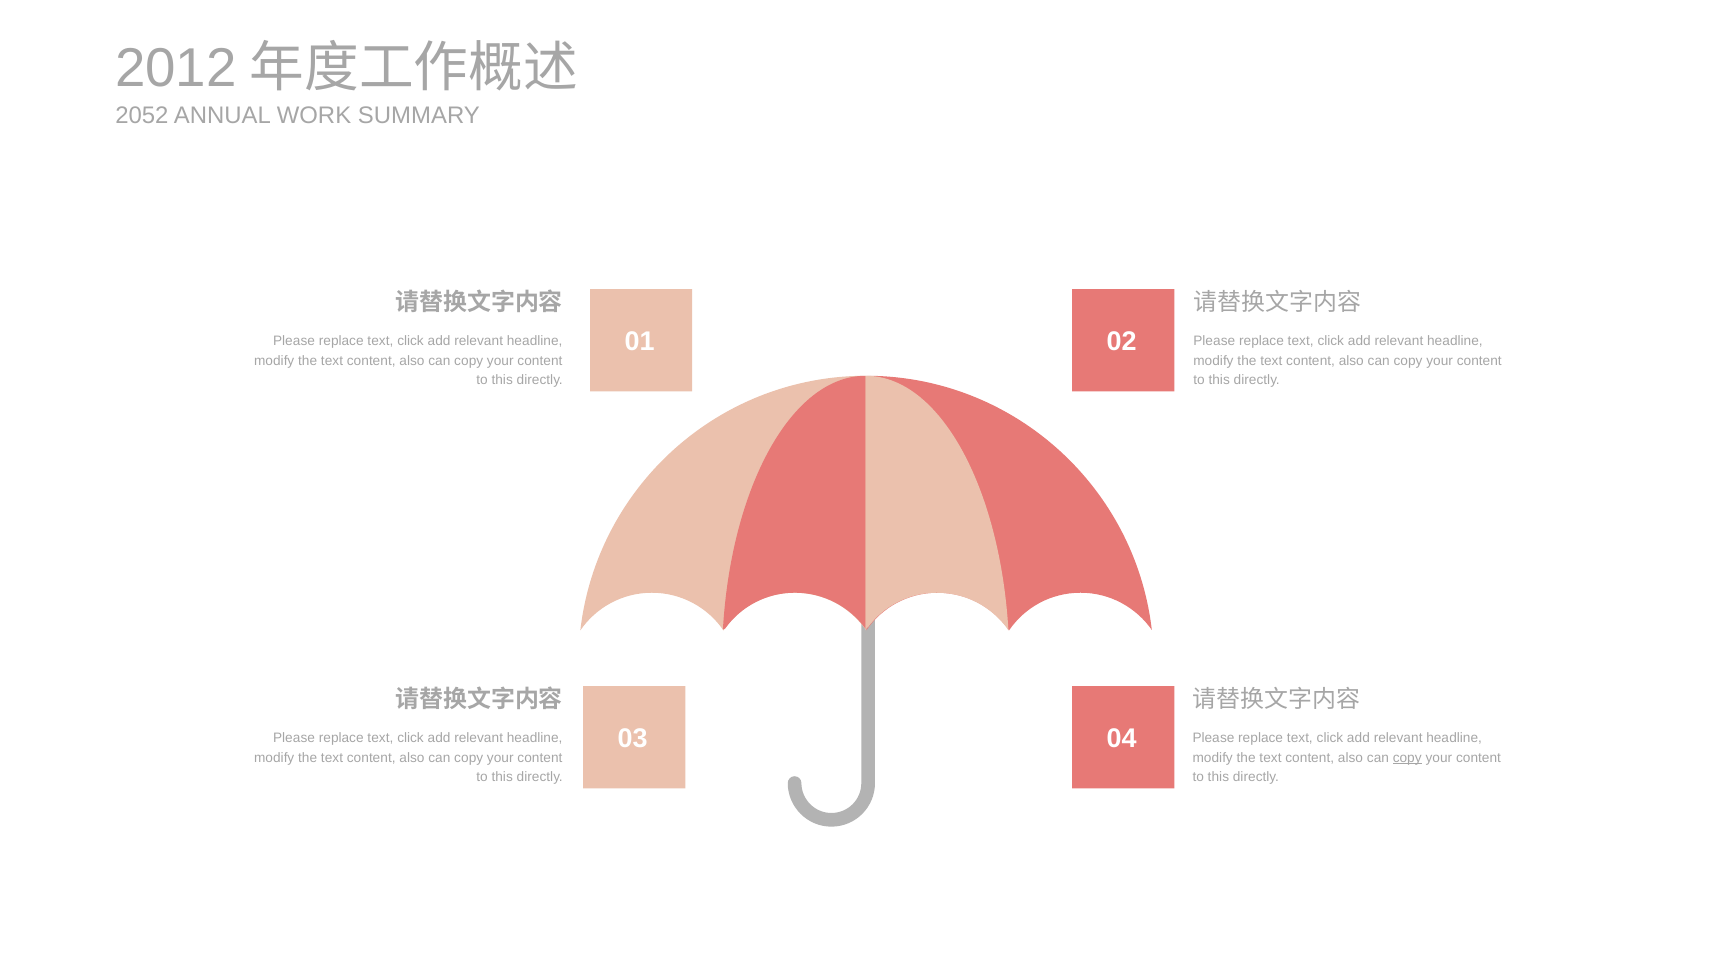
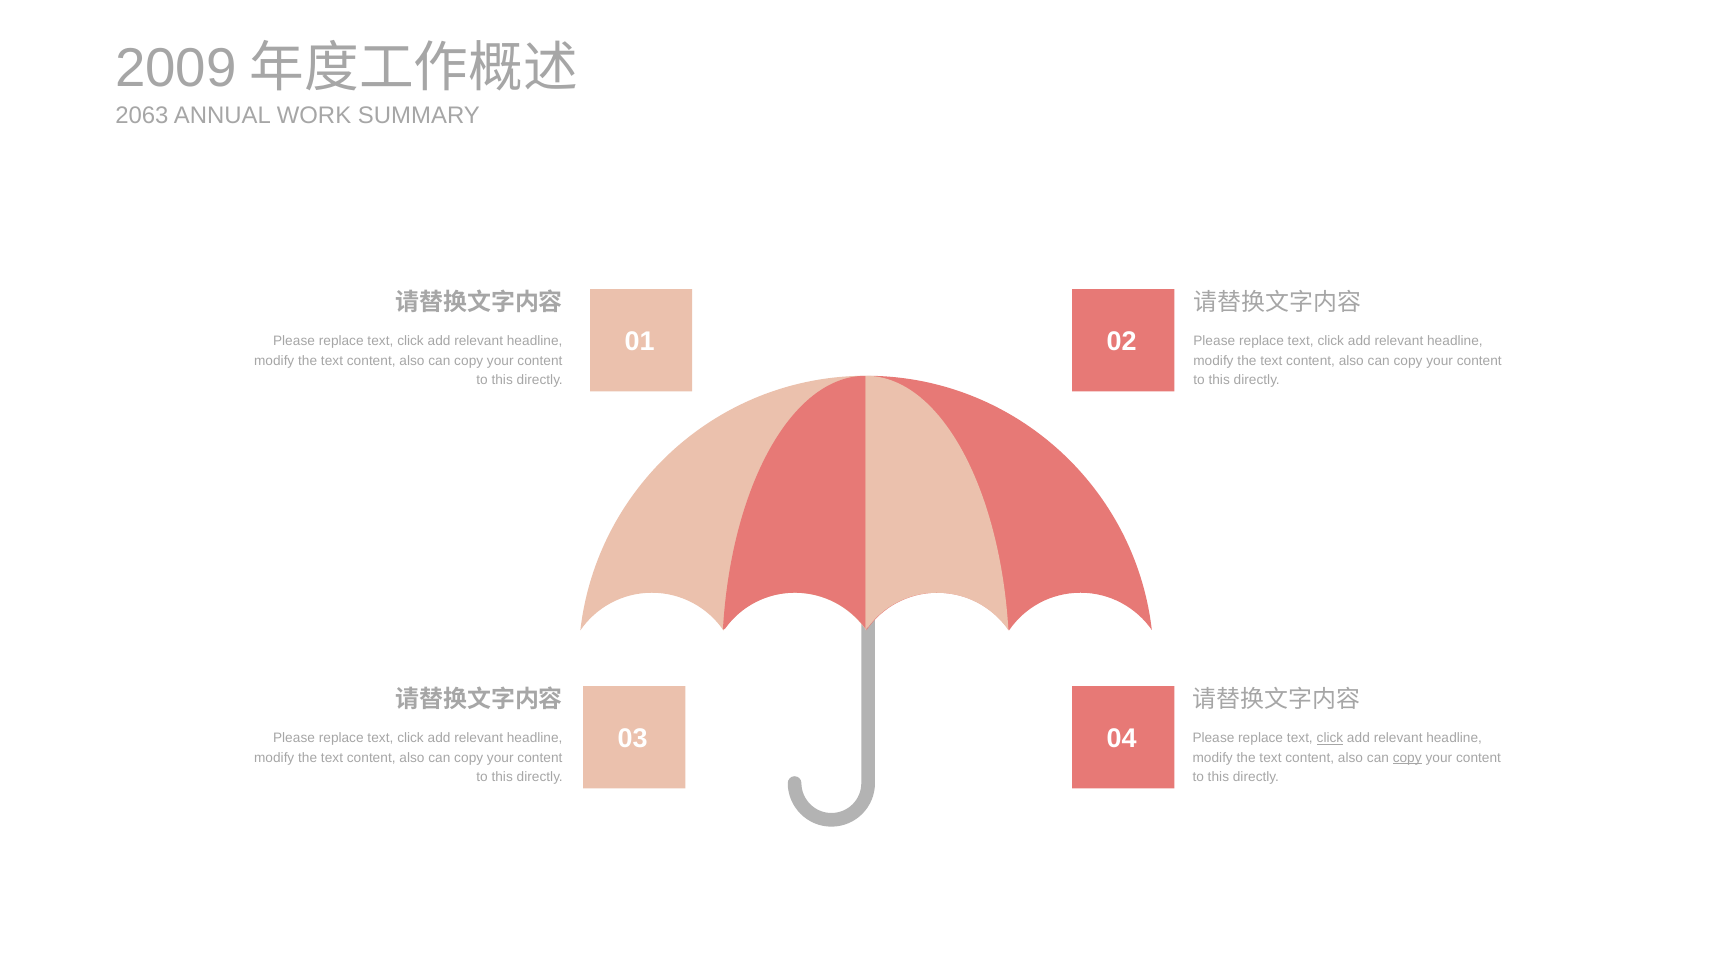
2012: 2012 -> 2009 (176, 68)
2052: 2052 -> 2063 (142, 116)
click underline: none -> present (1330, 738)
